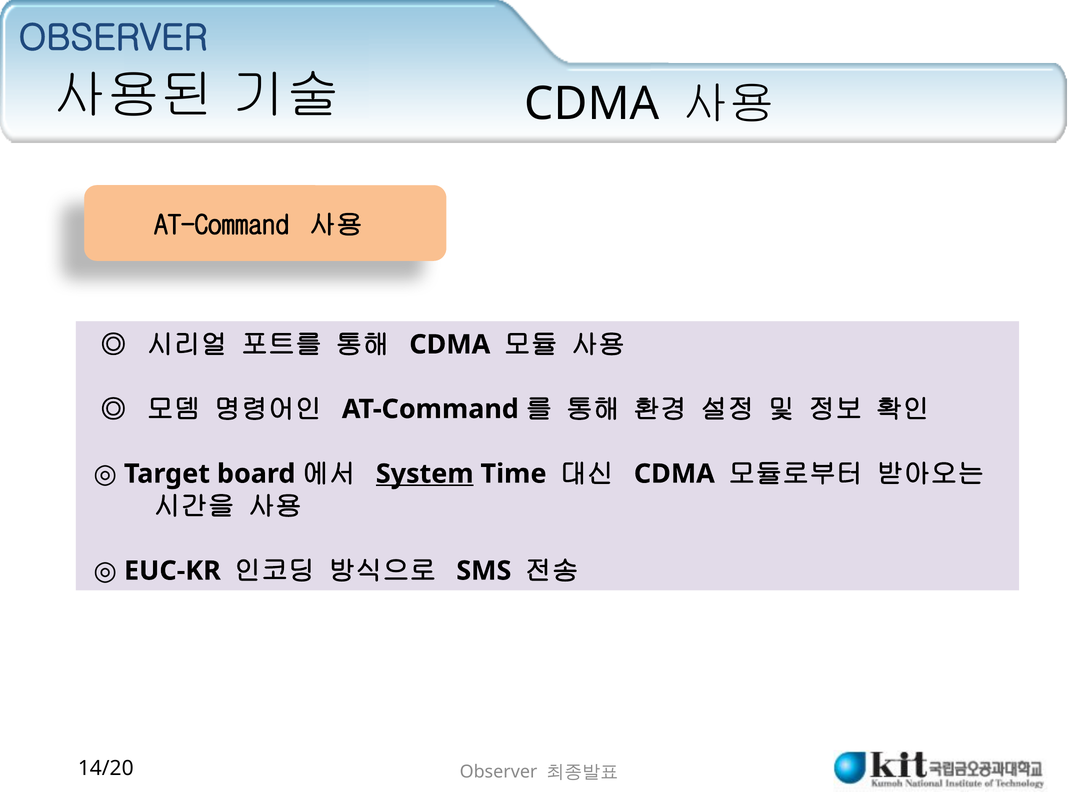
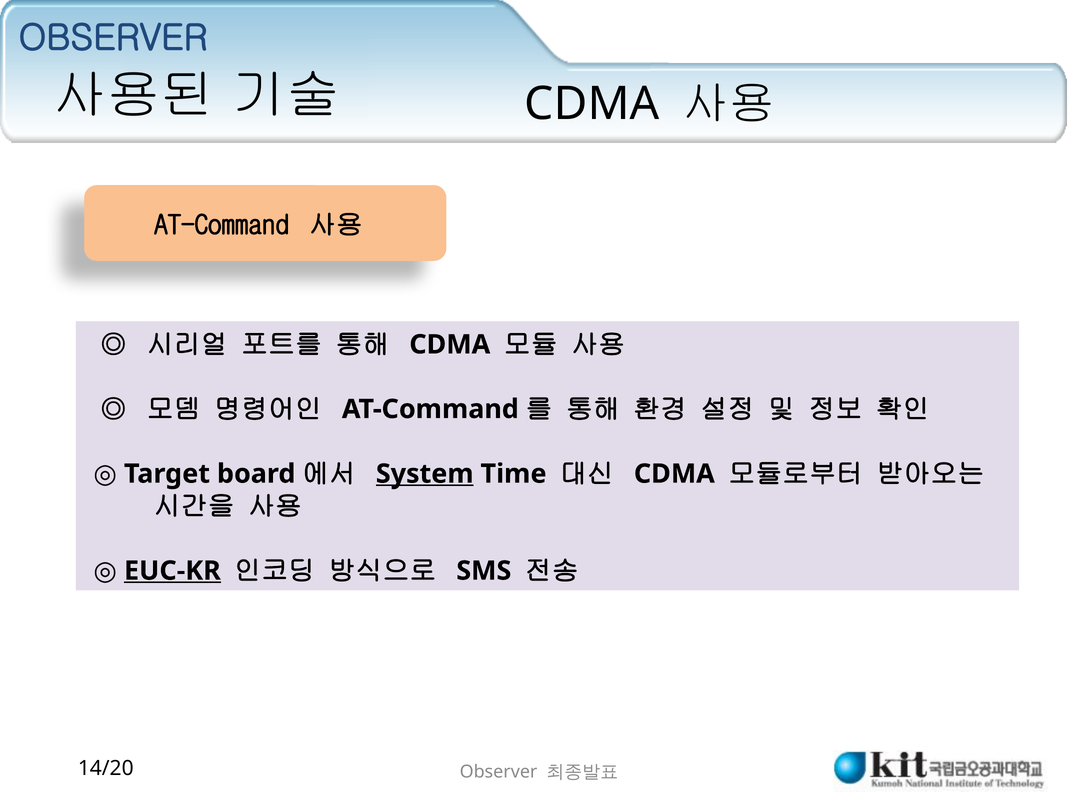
EUC-KR underline: none -> present (172, 571)
